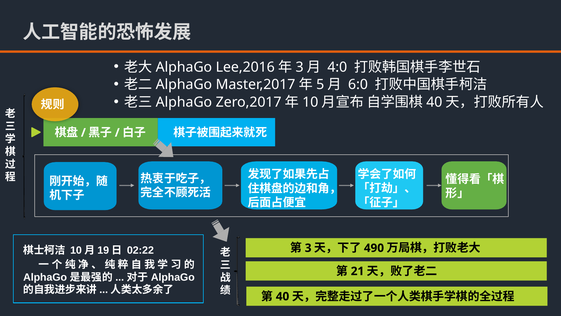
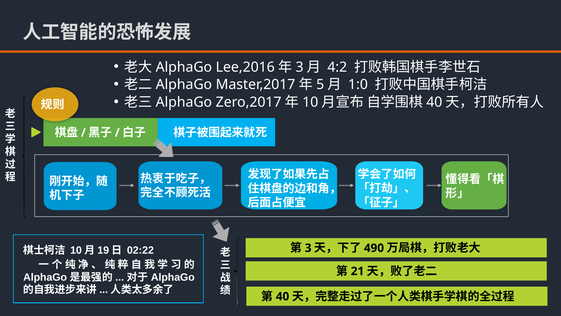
4:0: 4:0 -> 4:2 (337, 67)
6:0: 6:0 -> 1:0 (358, 85)
